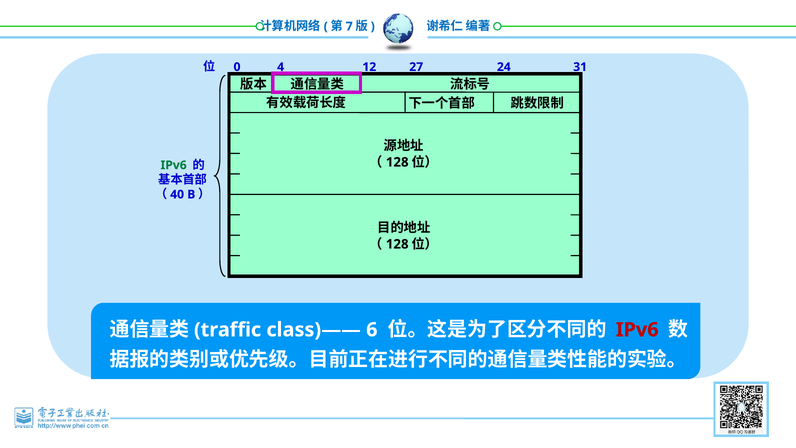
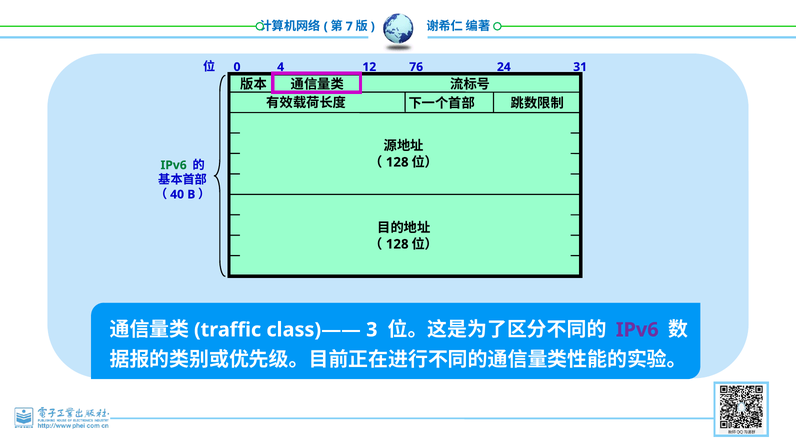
27: 27 -> 76 (416, 67)
6: 6 -> 3 (372, 330)
IPv6 colour: red -> purple (637, 330)
